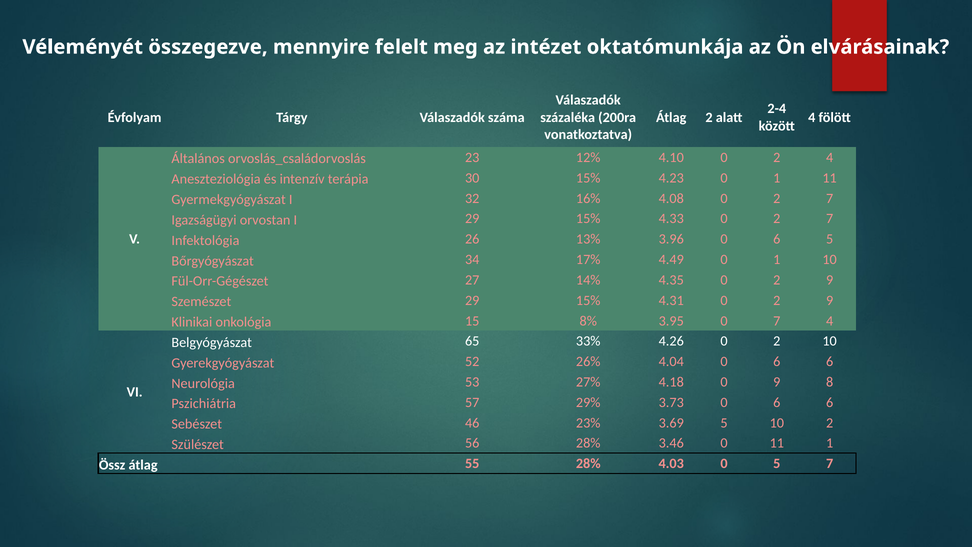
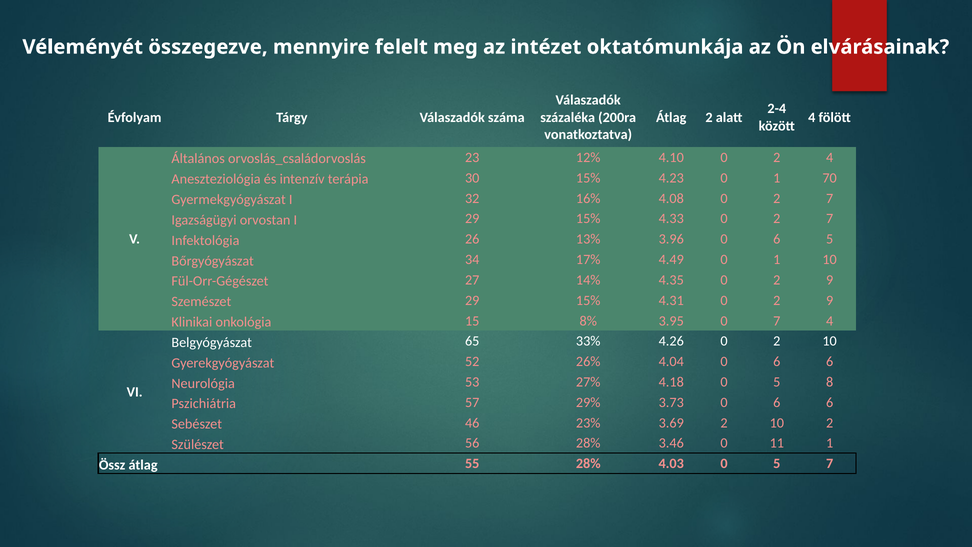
1 11: 11 -> 70 (830, 178)
4.18 0 9: 9 -> 5 (777, 382)
3.69 5: 5 -> 2 (724, 423)
